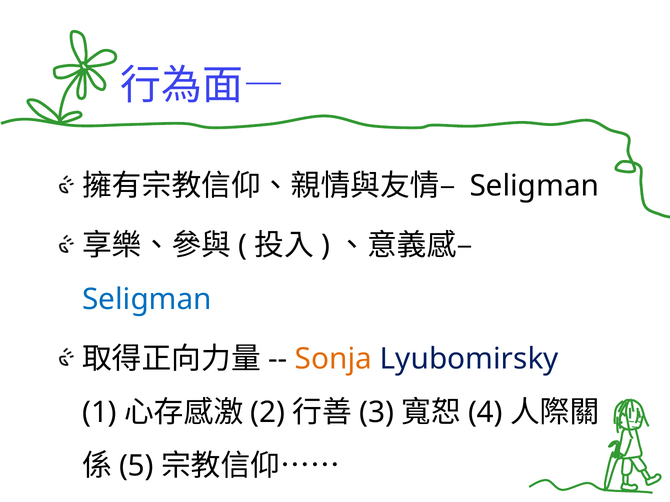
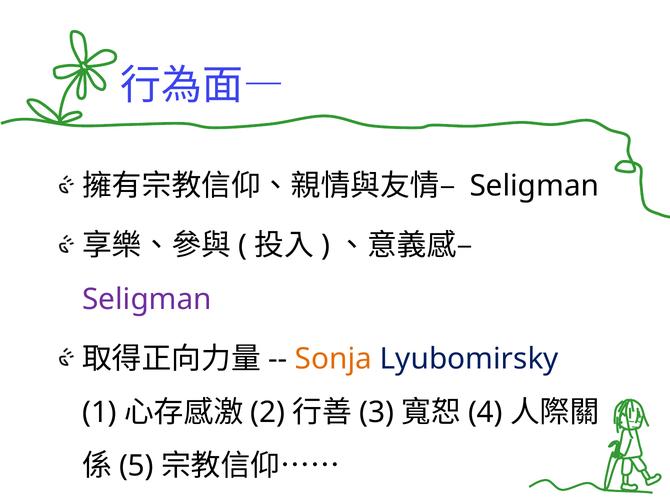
Seligman colour: blue -> purple (147, 299)
